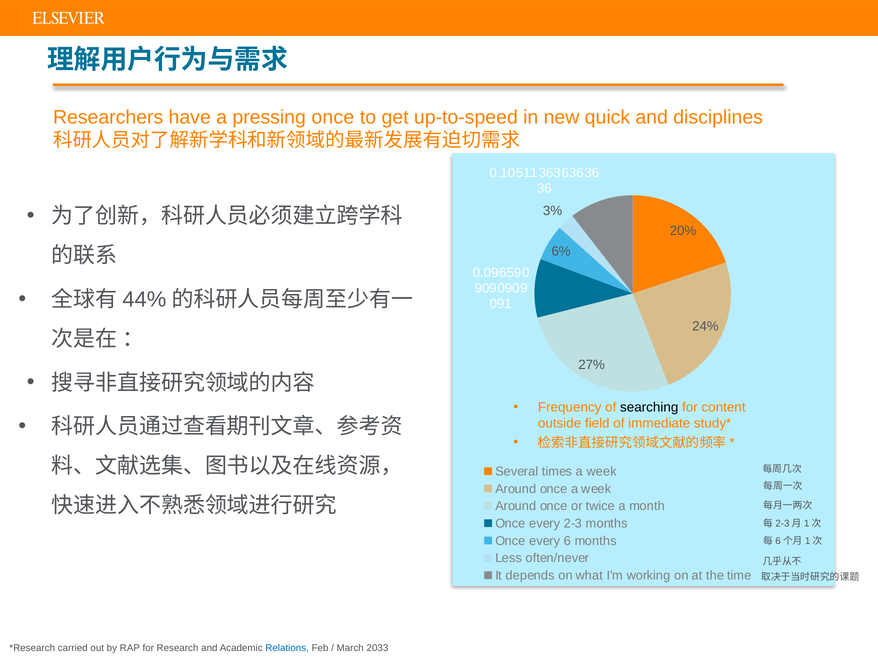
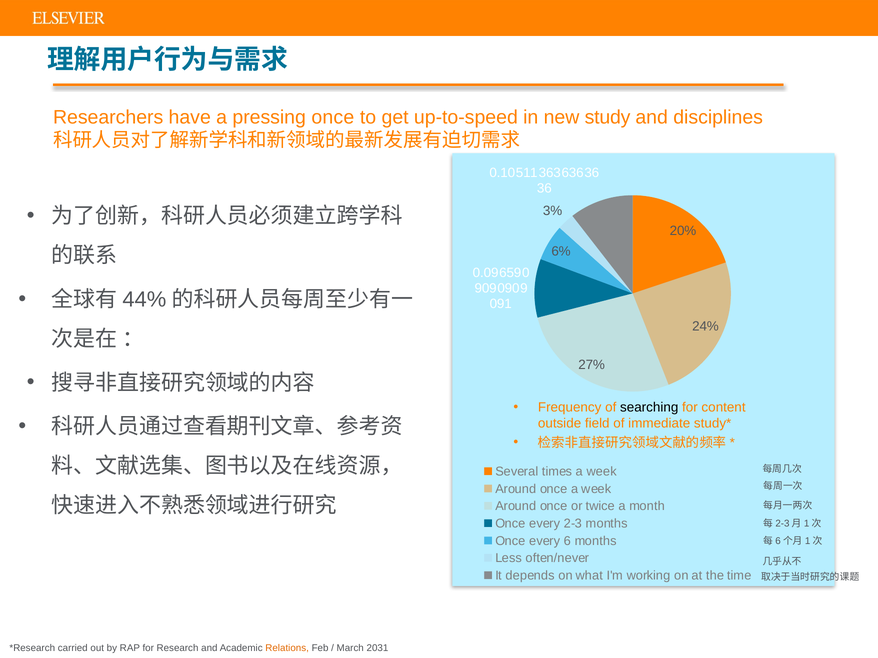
quick: quick -> study (608, 117)
Relations colour: blue -> orange (287, 649)
2033: 2033 -> 2031 (377, 649)
